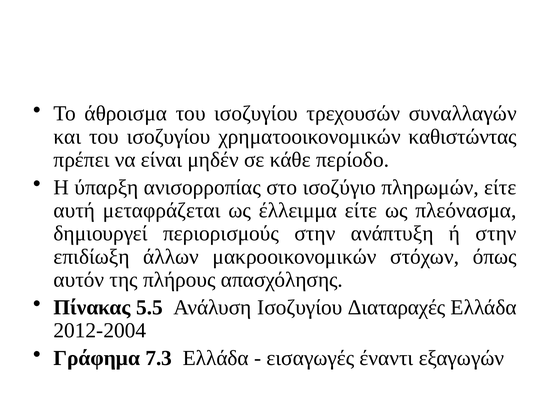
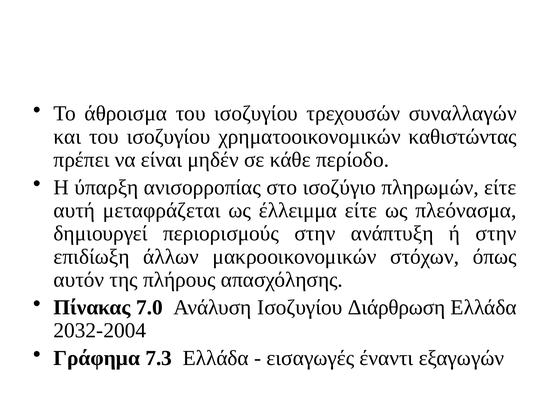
5.5: 5.5 -> 7.0 (150, 307)
Διαταραχές: Διαταραχές -> Διάρθρωση (397, 307)
2012-2004: 2012-2004 -> 2032-2004 (100, 330)
